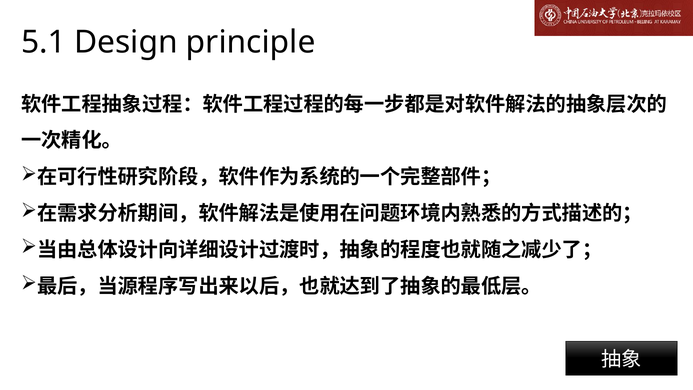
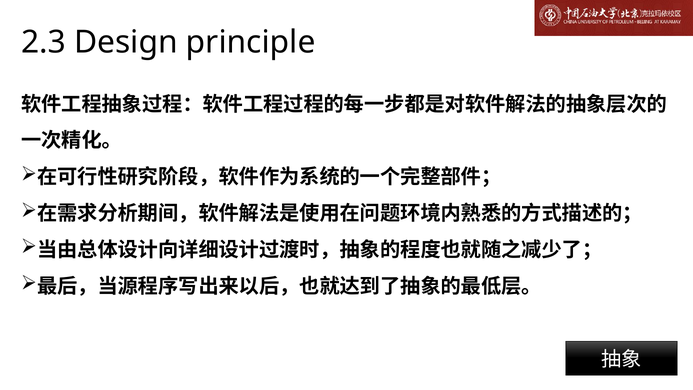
5.1: 5.1 -> 2.3 (43, 42)
